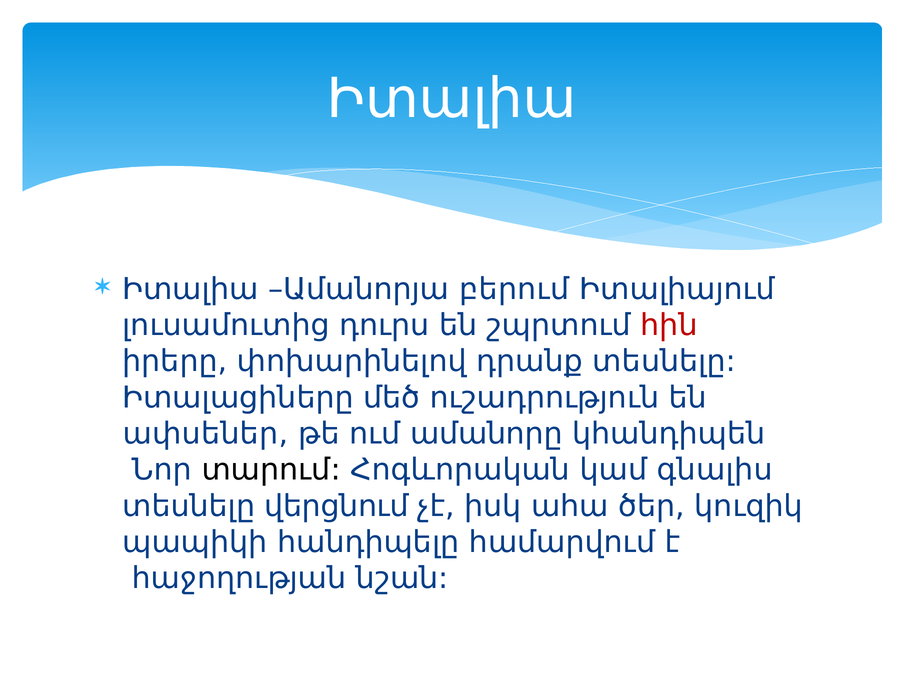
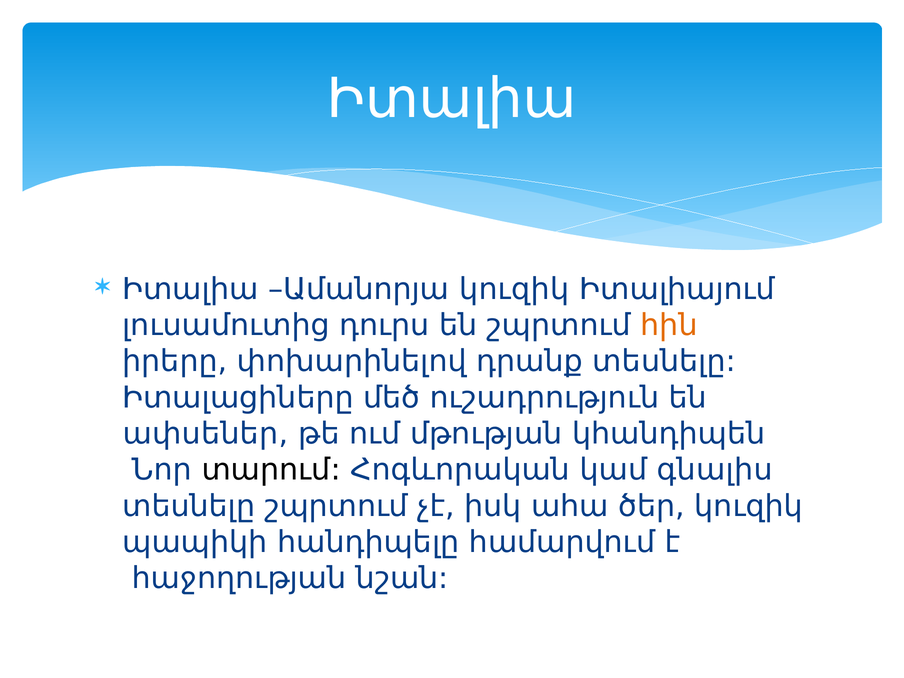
Ամանորյա բերում: բերում -> կուզիկ (514, 289)
հին colour: red -> orange (669, 325)
ամանորը: ամանորը -> մթության (486, 434)
տեսնելը վերցնում: վերցնում -> շպրտում (336, 506)
